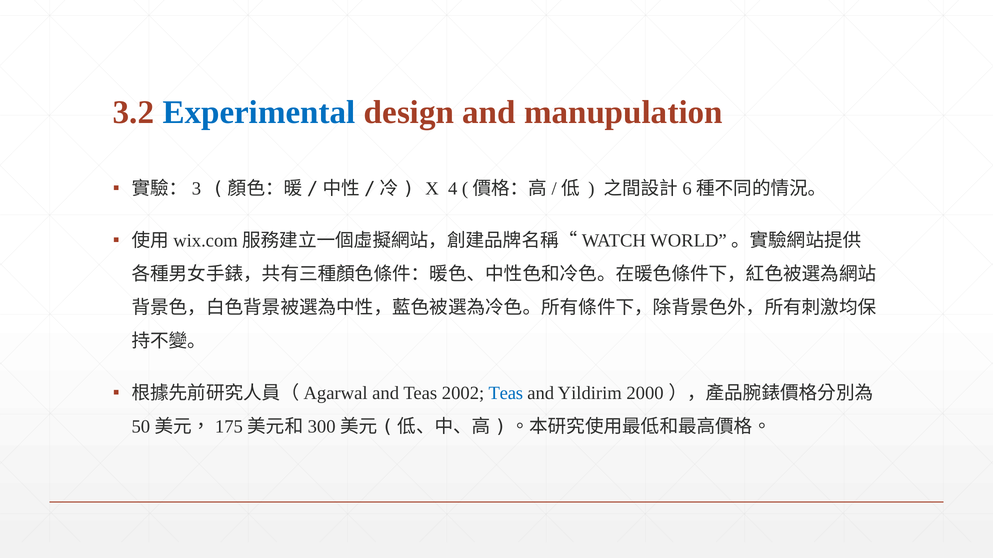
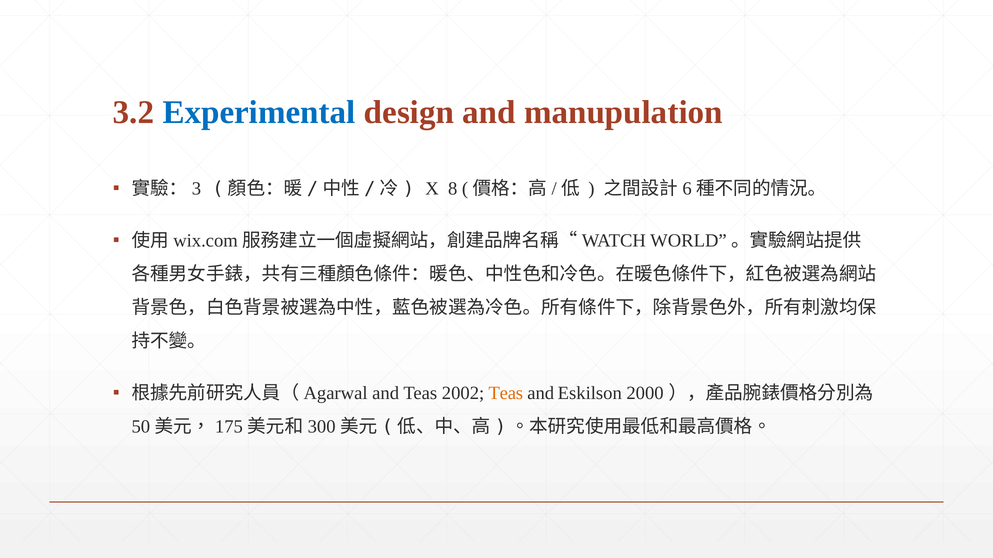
4: 4 -> 8 (453, 189)
Teas colour: blue -> orange (506, 394)
Yildirim: Yildirim -> Eskilson (590, 394)
